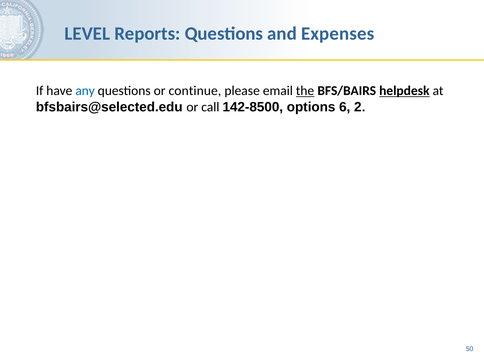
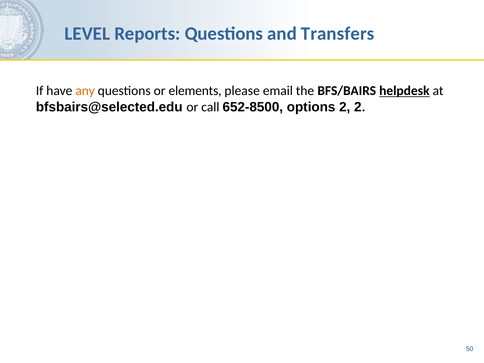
Expenses: Expenses -> Transfers (338, 34)
any colour: blue -> orange (85, 91)
continue: continue -> elements (195, 91)
the underline: present -> none (305, 91)
142-8500: 142-8500 -> 652-8500 (253, 107)
options 6: 6 -> 2 (345, 107)
